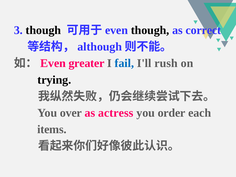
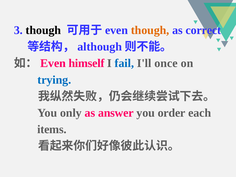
though colour: black -> orange (150, 30)
greater: greater -> himself (87, 63)
rush: rush -> once (166, 63)
trying colour: black -> blue (54, 80)
over: over -> only (71, 113)
actress: actress -> answer (116, 113)
